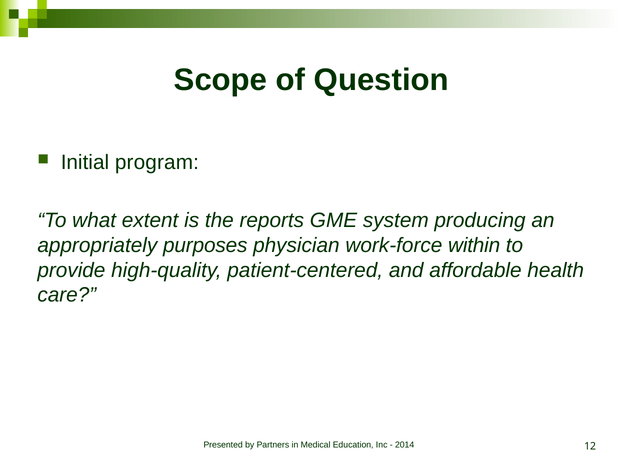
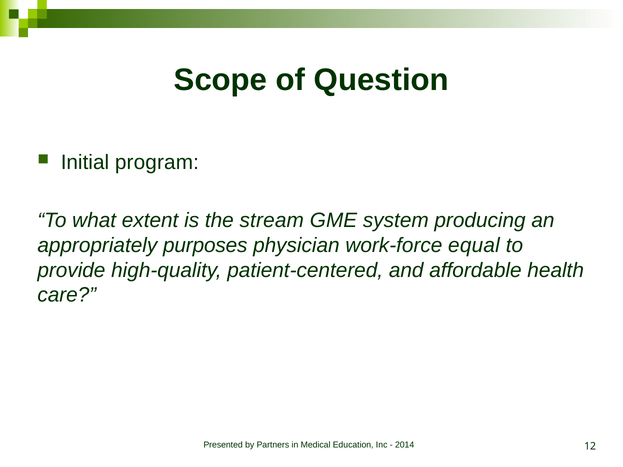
reports: reports -> stream (272, 221)
within: within -> equal (474, 245)
